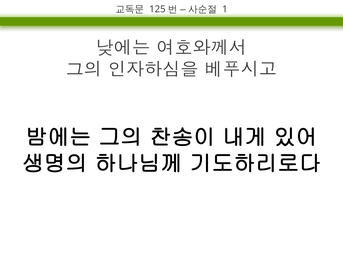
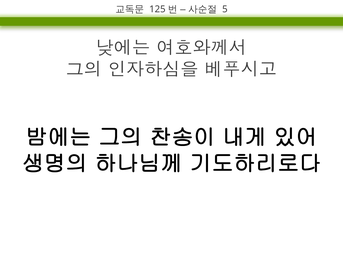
1: 1 -> 5 (225, 9)
